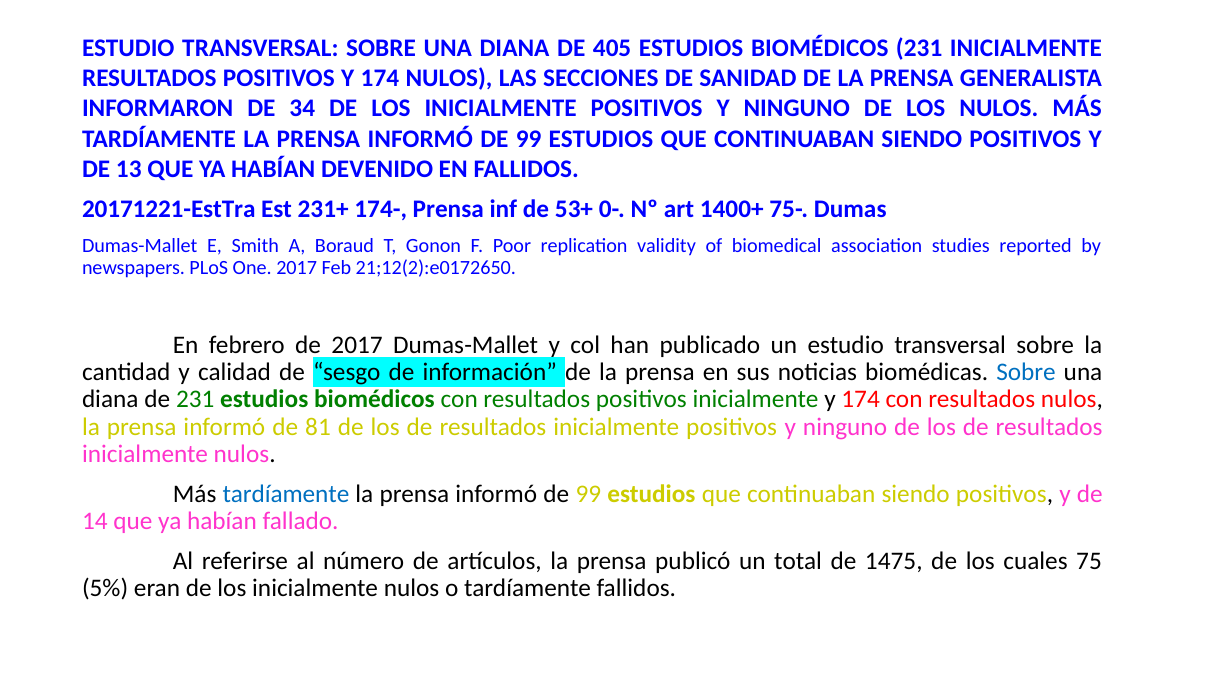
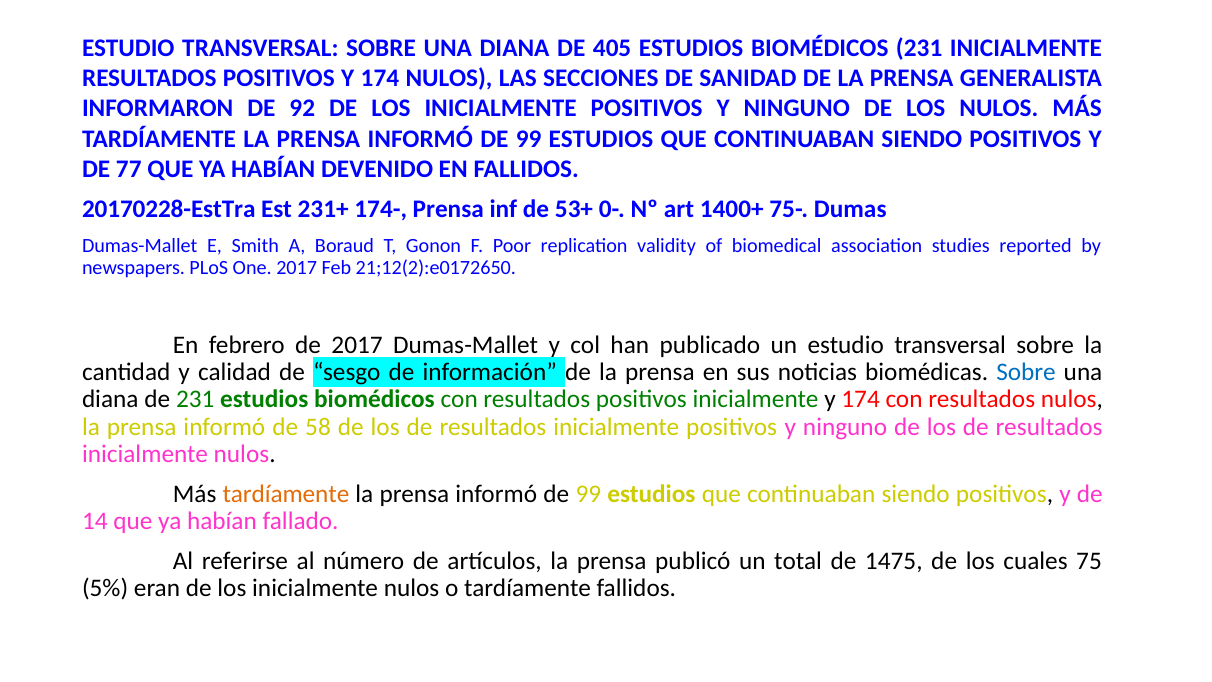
34: 34 -> 92 (302, 108)
13: 13 -> 77 (129, 169)
20171221-EstTra: 20171221-EstTra -> 20170228-EstTra (169, 209)
81: 81 -> 58 (318, 427)
tardíamente colour: blue -> orange (286, 494)
